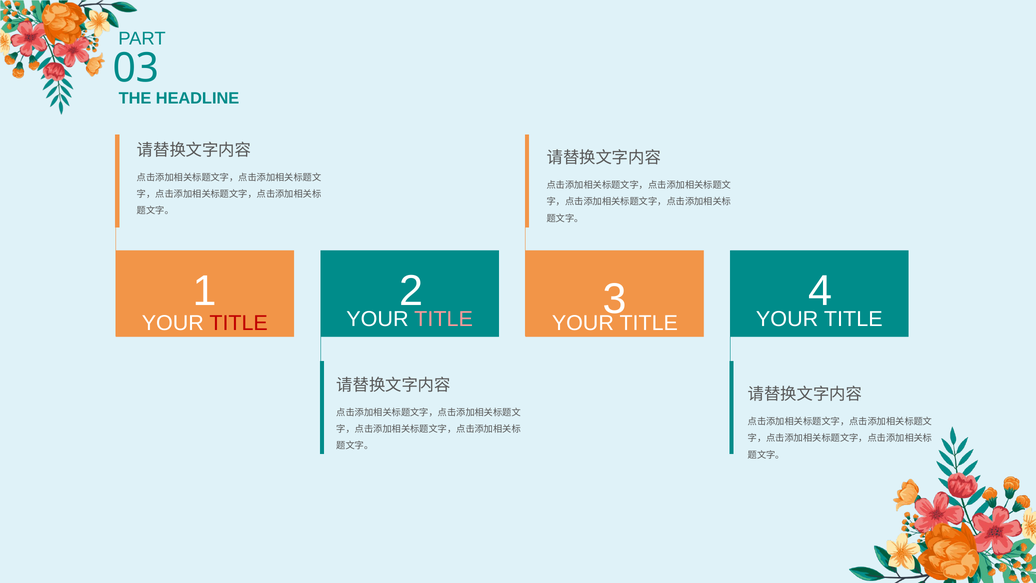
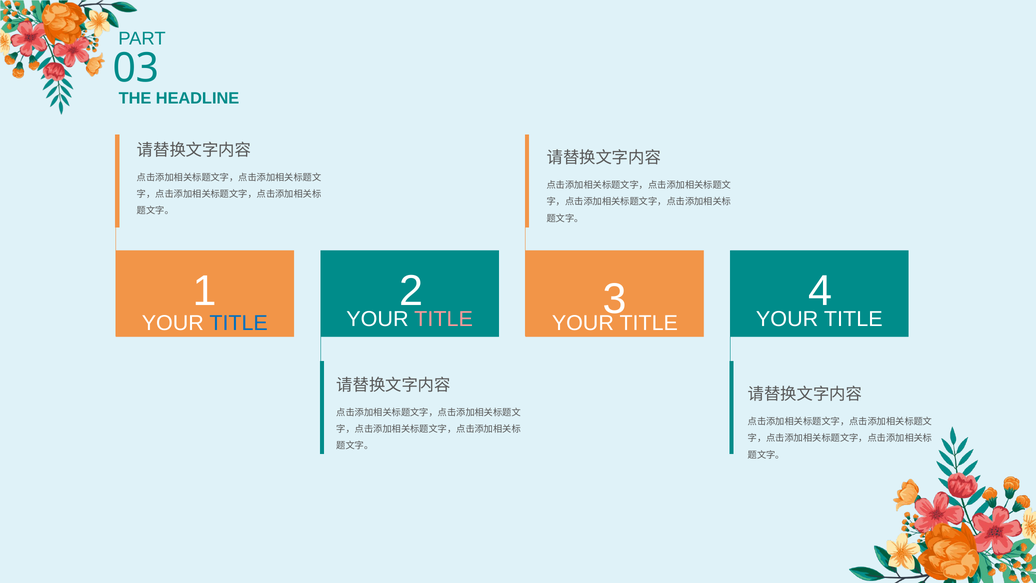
TITLE colour: red -> blue (239, 323)
